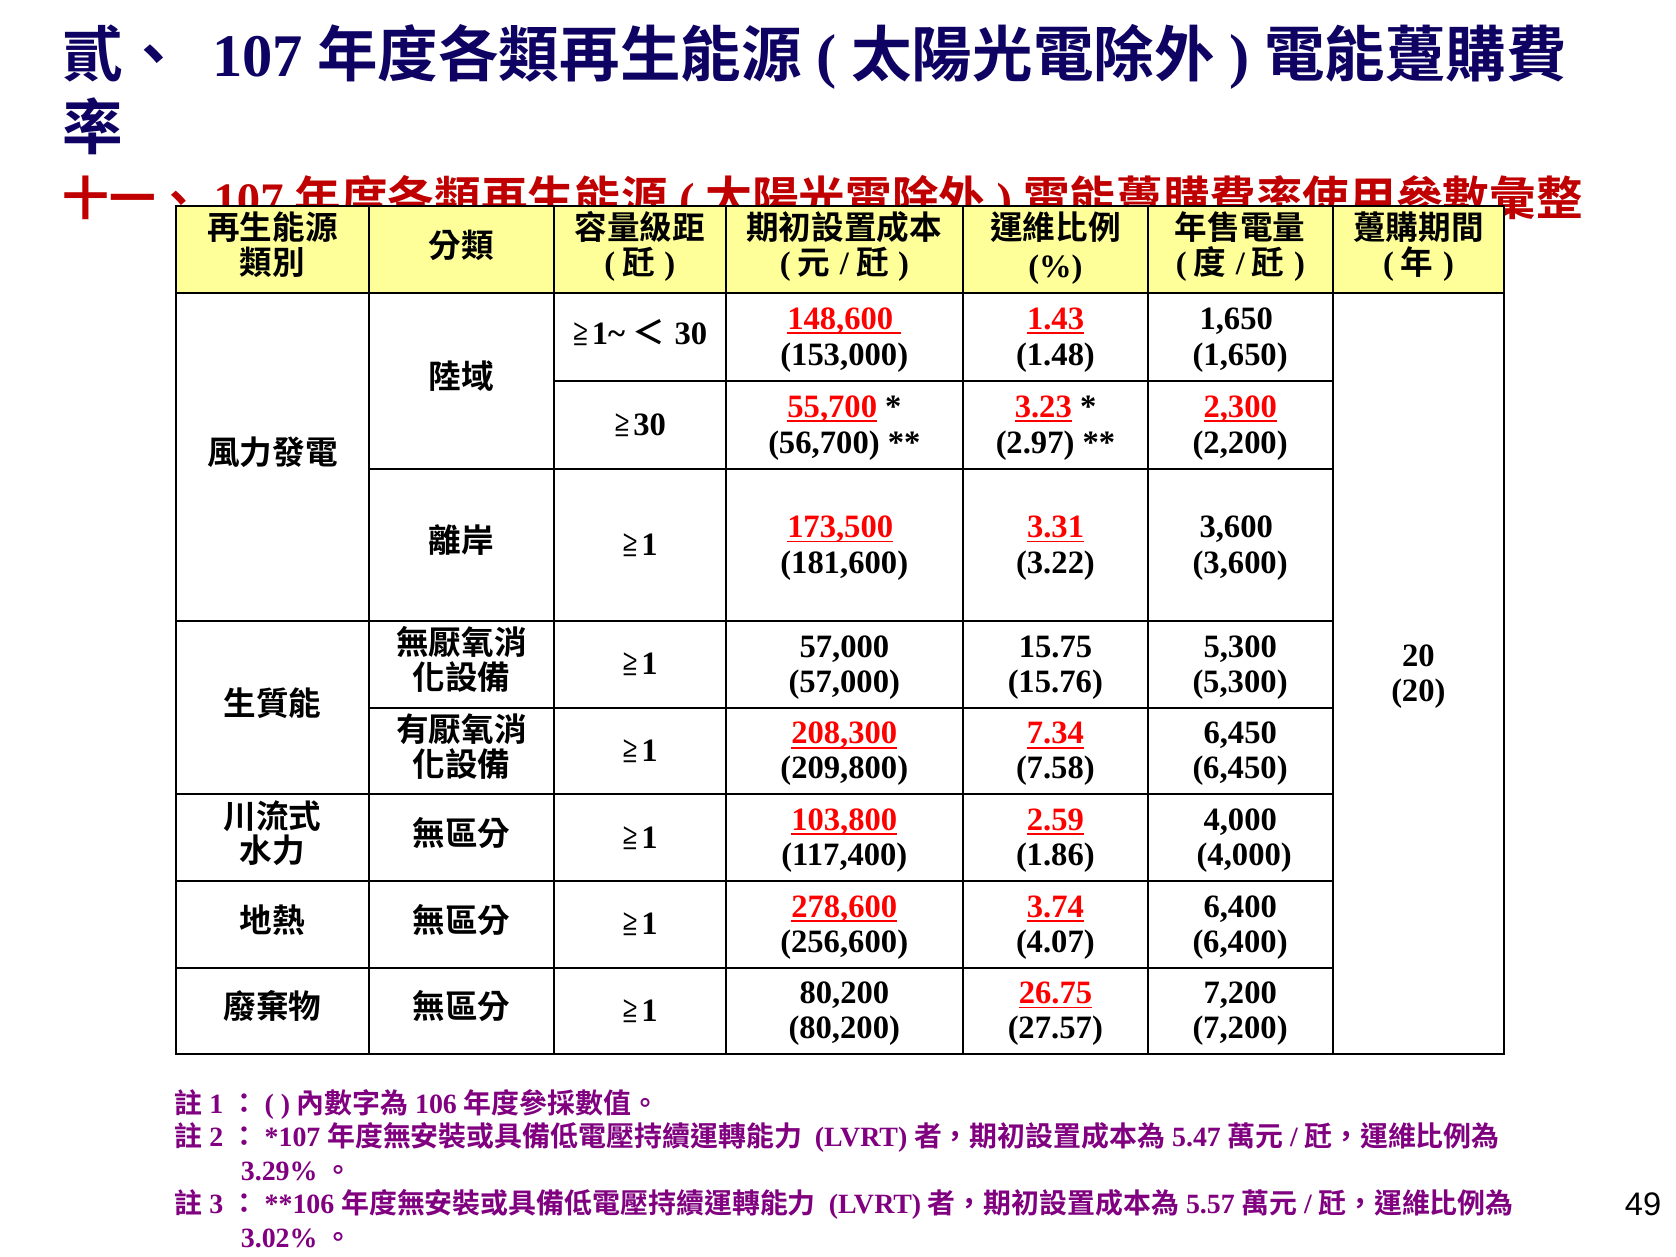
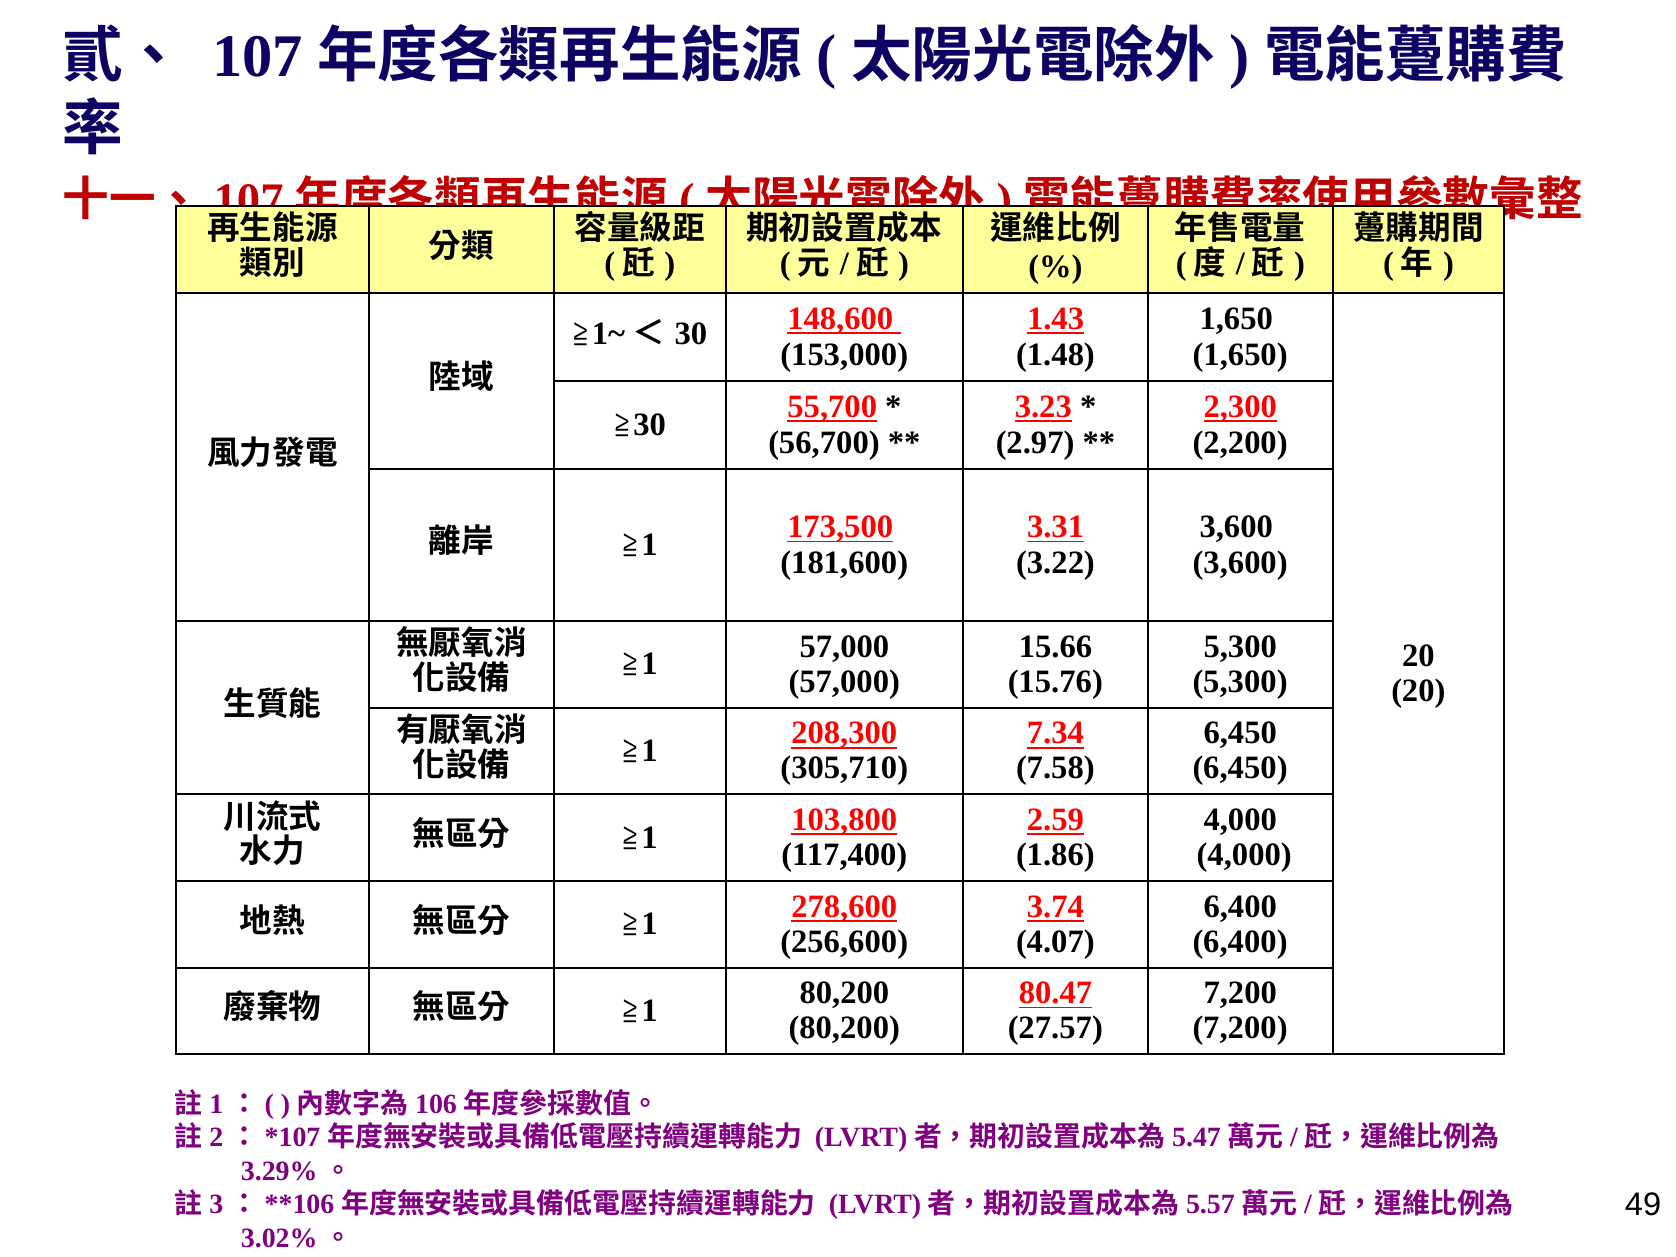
15.75: 15.75 -> 15.66 (1055, 647)
209,800: 209,800 -> 305,710 (844, 768)
26.75: 26.75 -> 80.47 (1055, 993)
